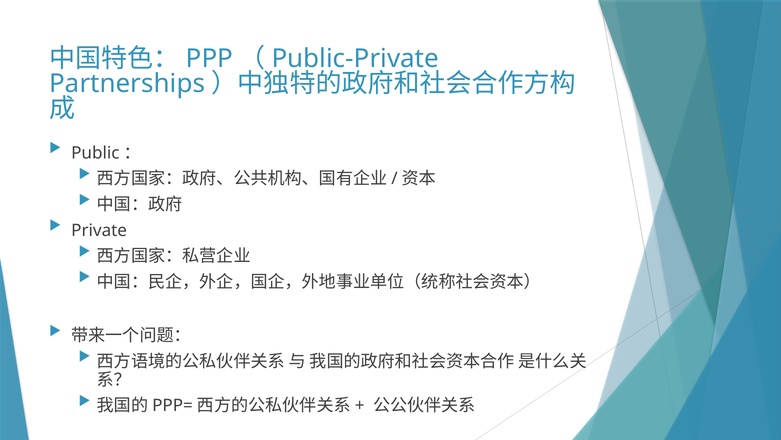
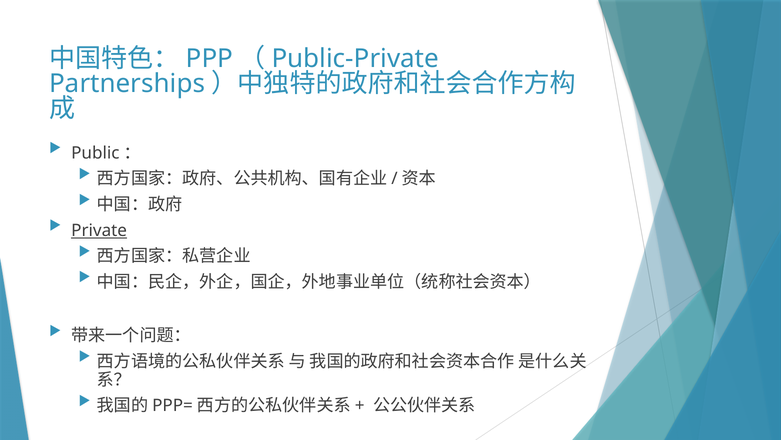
Private underline: none -> present (99, 230)
